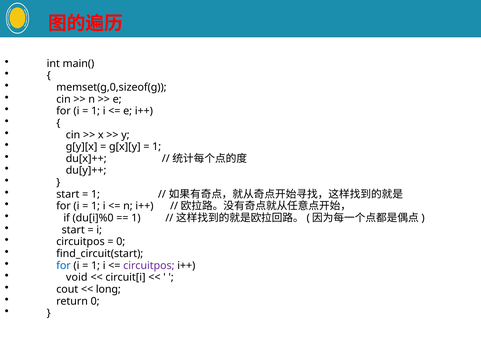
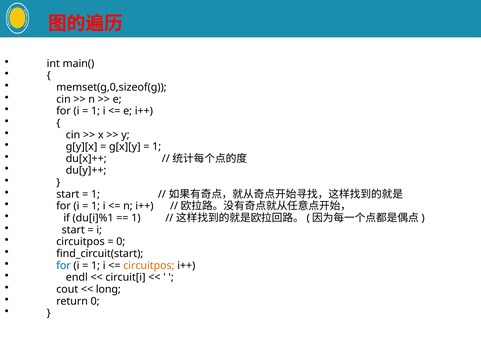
du[i]%0: du[i]%0 -> du[i]%1 (93, 218)
circuitpos colour: purple -> orange (149, 265)
void: void -> endl (77, 277)
